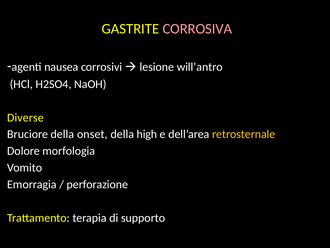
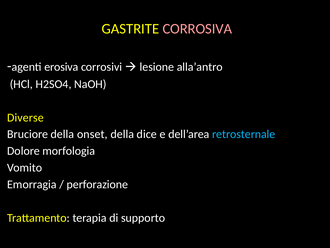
nausea: nausea -> erosiva (61, 67)
will’antro: will’antro -> alla’antro (200, 67)
high: high -> dice (147, 134)
retrosternale colour: yellow -> light blue (244, 134)
